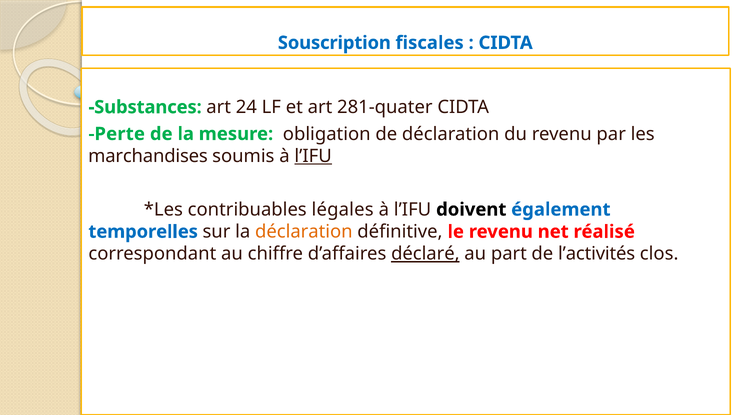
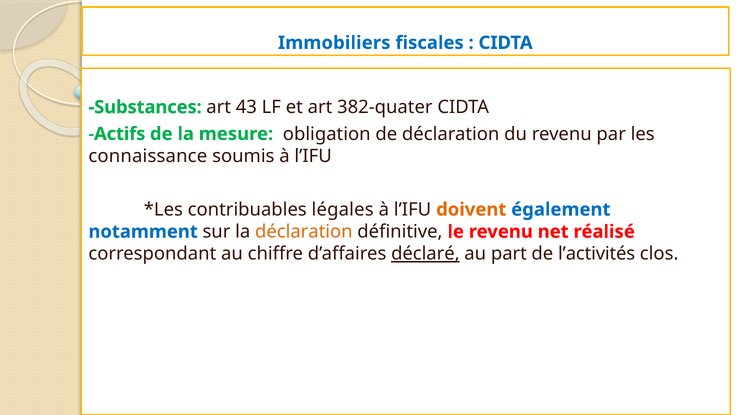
Souscription: Souscription -> Immobiliers (334, 43)
24: 24 -> 43 (246, 107)
281-quater: 281-quater -> 382-quater (385, 107)
Perte: Perte -> Actifs (117, 134)
marchandises: marchandises -> connaissance (148, 156)
l’IFU underline: present -> none (313, 156)
doivent colour: black -> orange (471, 210)
temporelles: temporelles -> notamment (143, 232)
